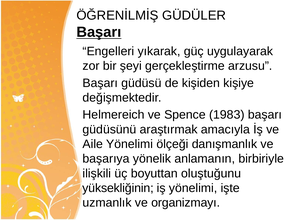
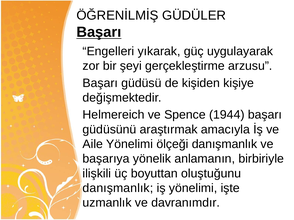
1983: 1983 -> 1944 (227, 115)
yüksekliğinin: yüksekliğinin -> danışmanlık (118, 189)
organizmayı: organizmayı -> davranımdır (186, 203)
